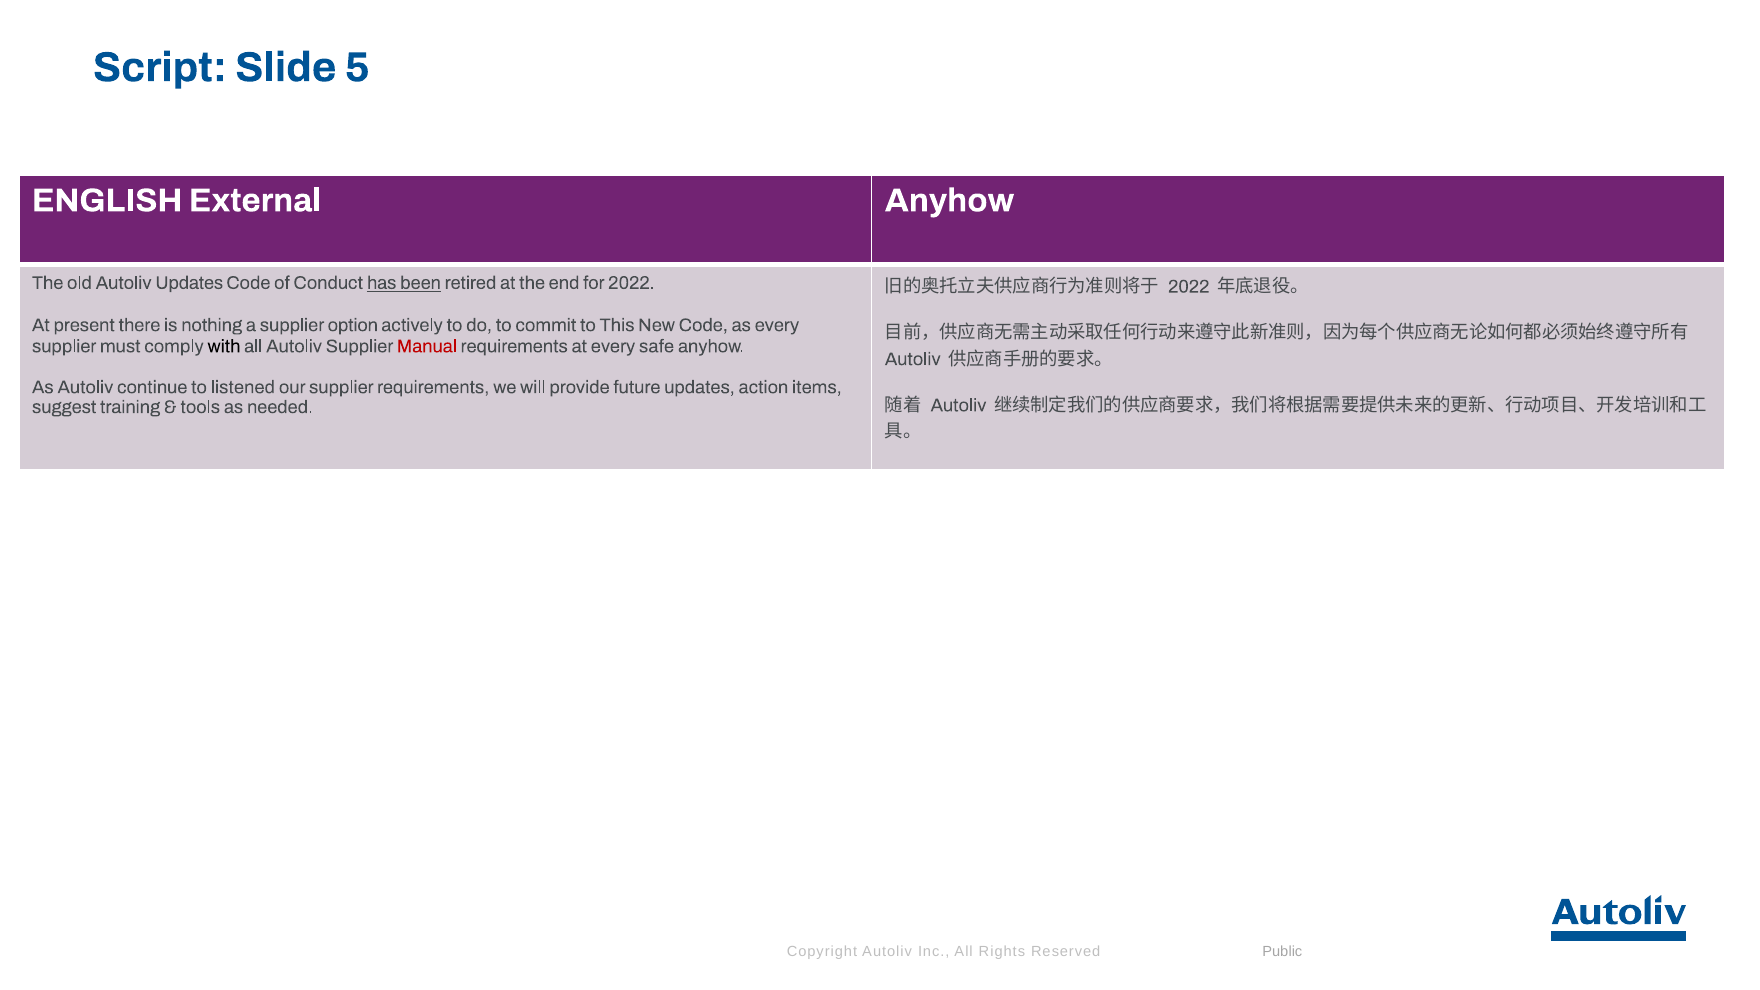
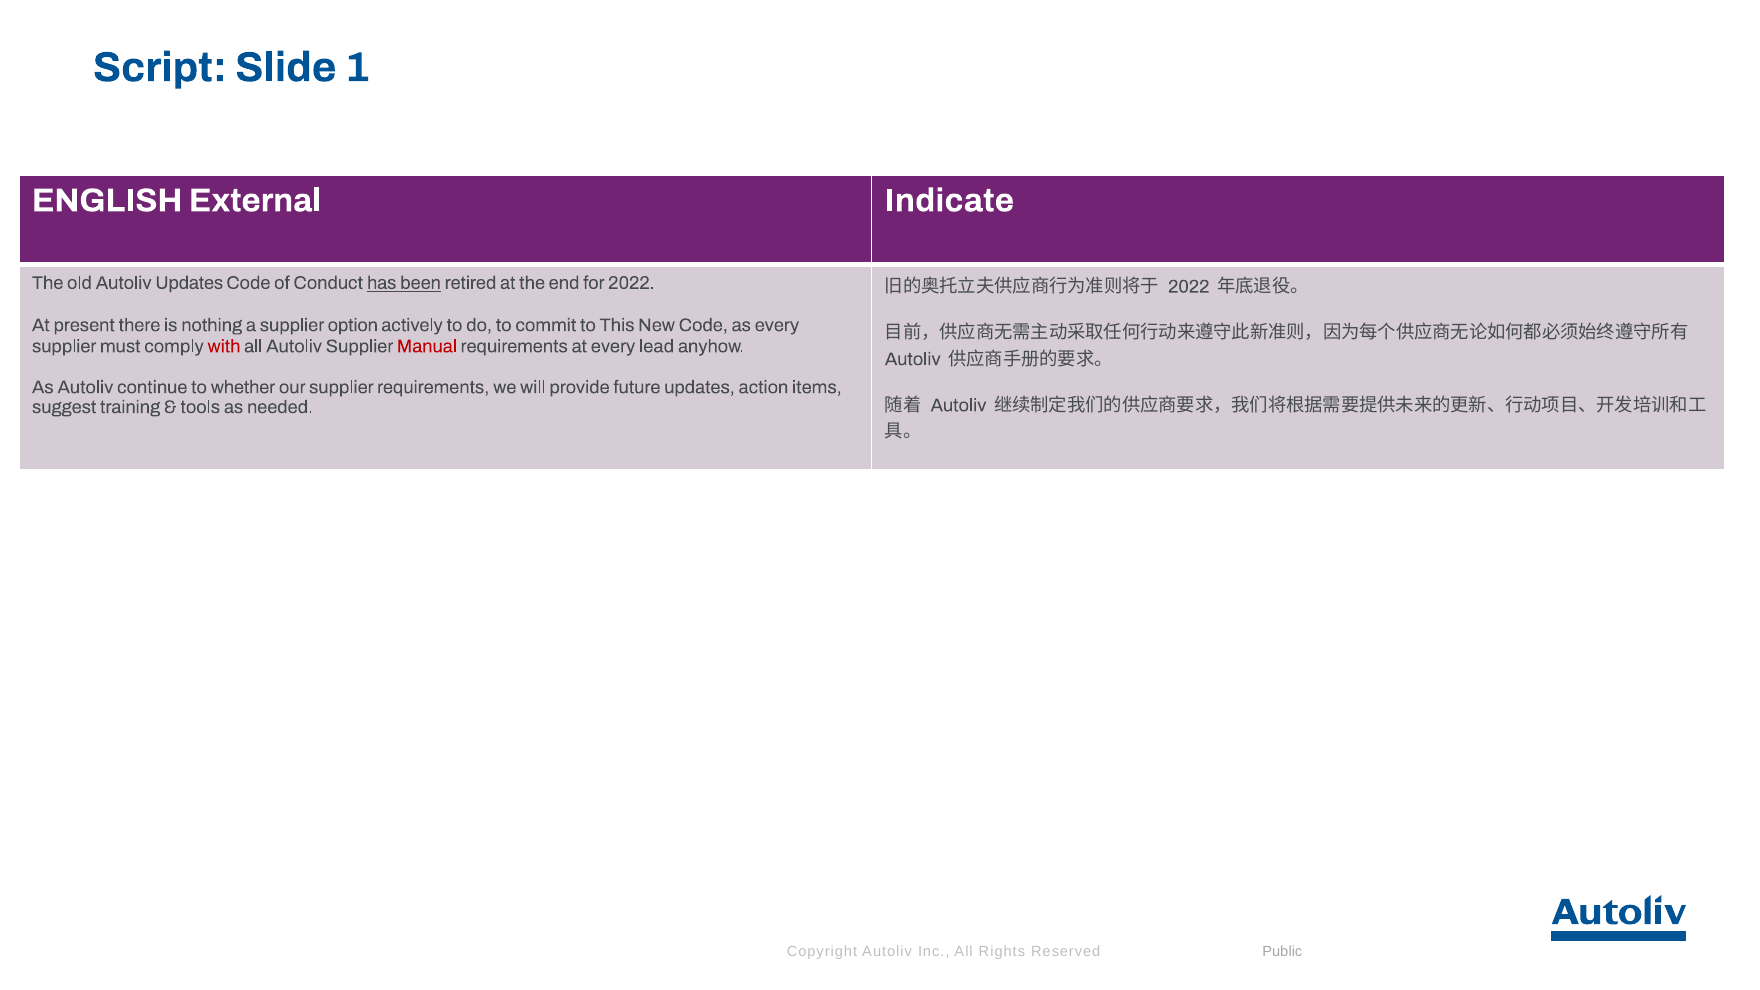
5: 5 -> 1 (357, 67)
External Anyhow: Anyhow -> Indicate (949, 200)
with colour: black -> red (224, 346)
safe: safe -> lead (656, 346)
listened: listened -> whether (243, 387)
